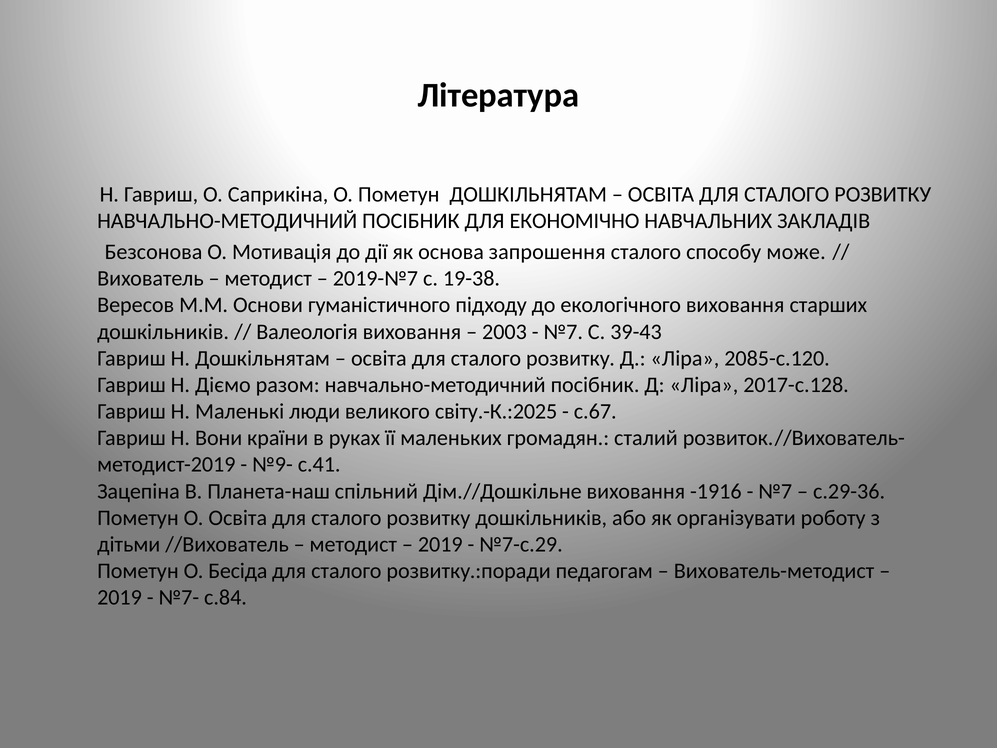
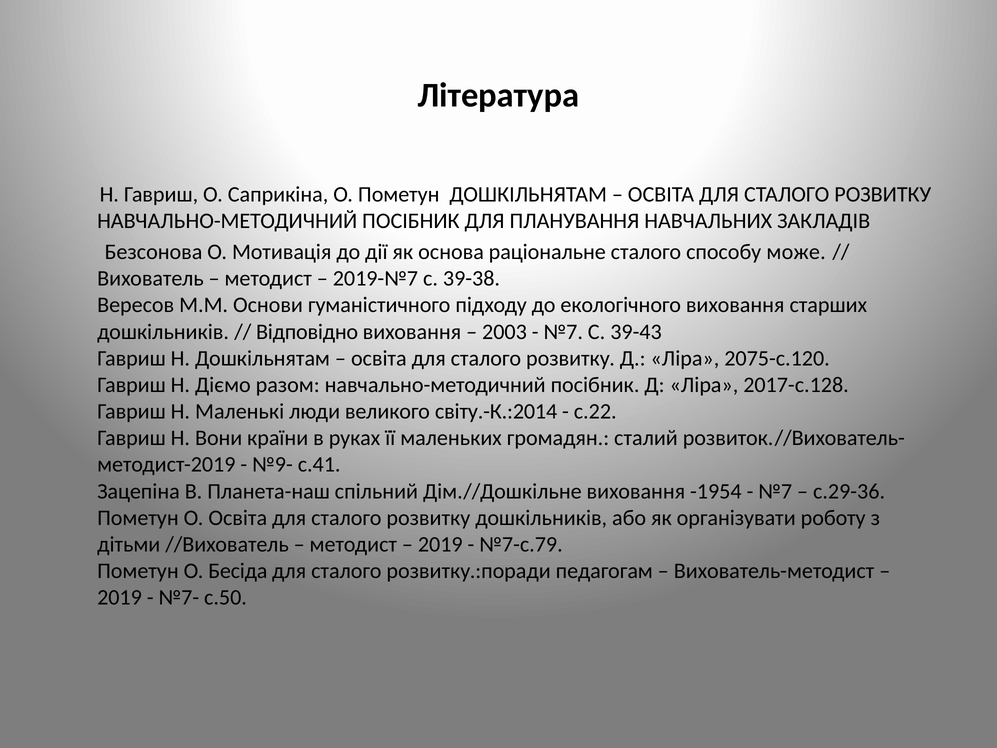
ЕКОНОМІЧНО: ЕКОНОМІЧНО -> ПЛАНУВАННЯ (574, 221)
запрошення: запрошення -> раціональне (547, 252)
19-38: 19-38 -> 39-38 (472, 278)
Валеологія: Валеологія -> Відповідно (307, 332)
2085-с.120: 2085-с.120 -> 2075-с.120 (777, 358)
світу.-К.:2025: світу.-К.:2025 -> світу.-К.:2014 (496, 411)
с.67: с.67 -> с.22 (595, 411)
-1916: -1916 -> -1954 (716, 491)
№7-с.29: №7-с.29 -> №7-с.79 (521, 544)
с.84: с.84 -> с.50 (225, 597)
